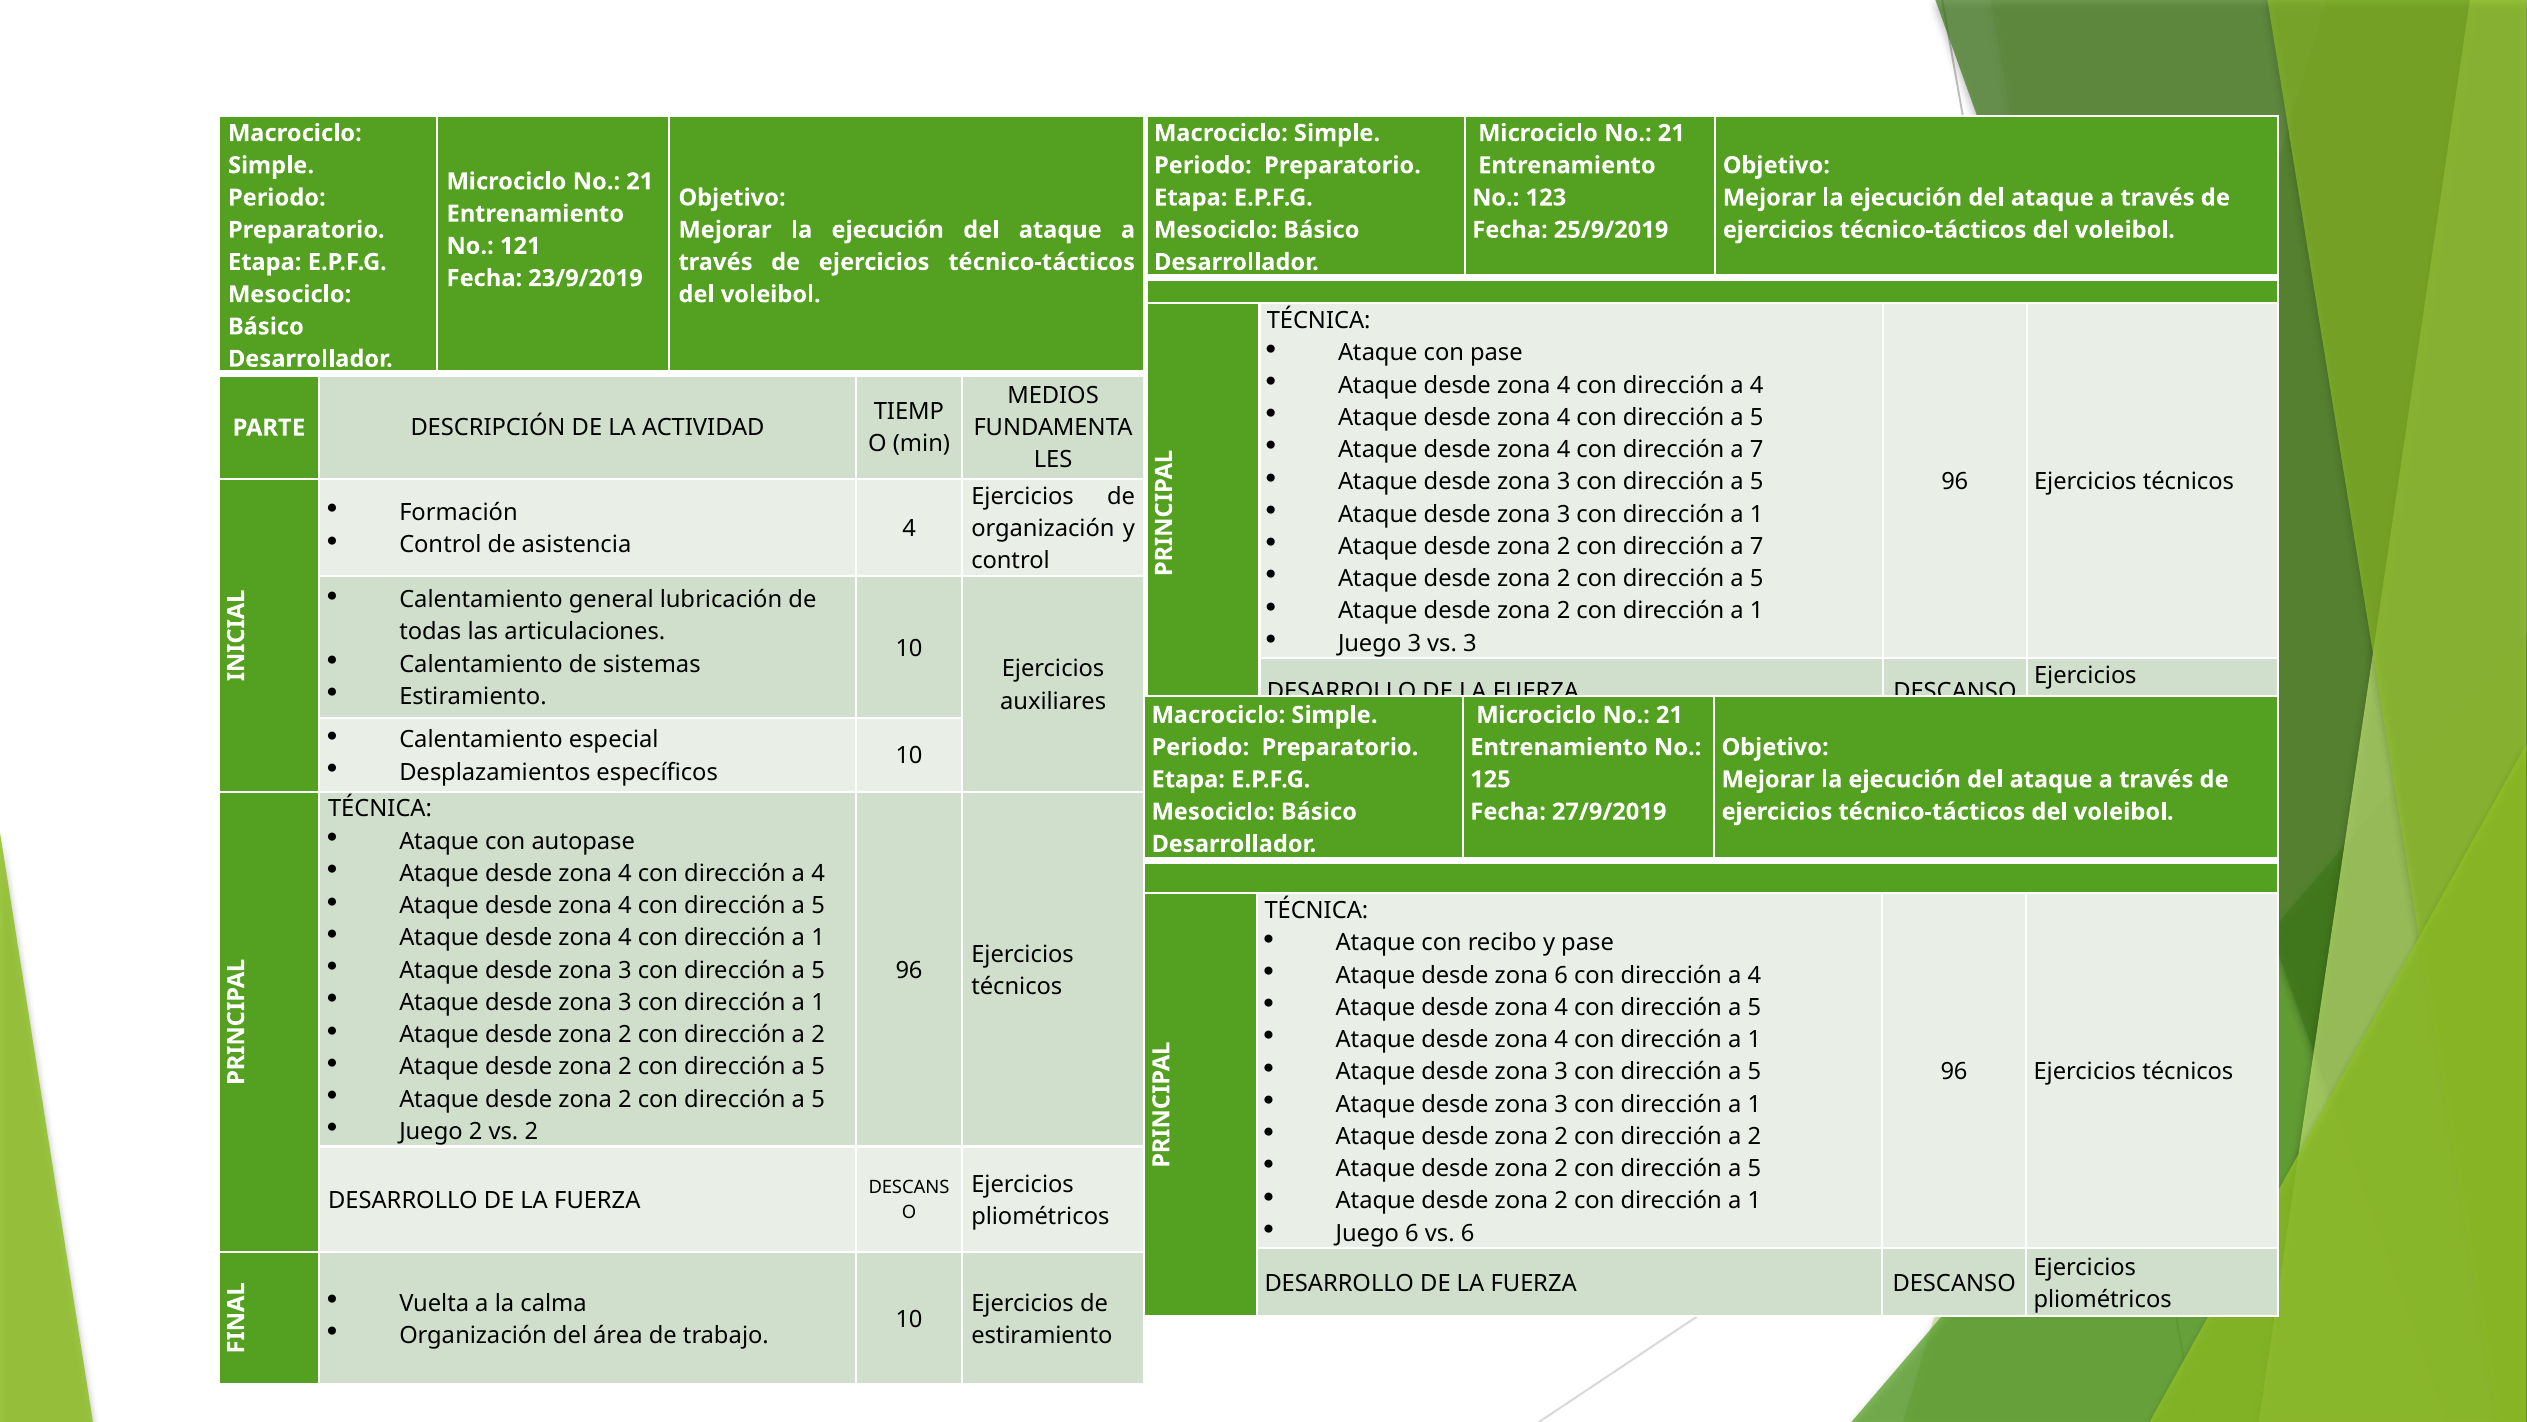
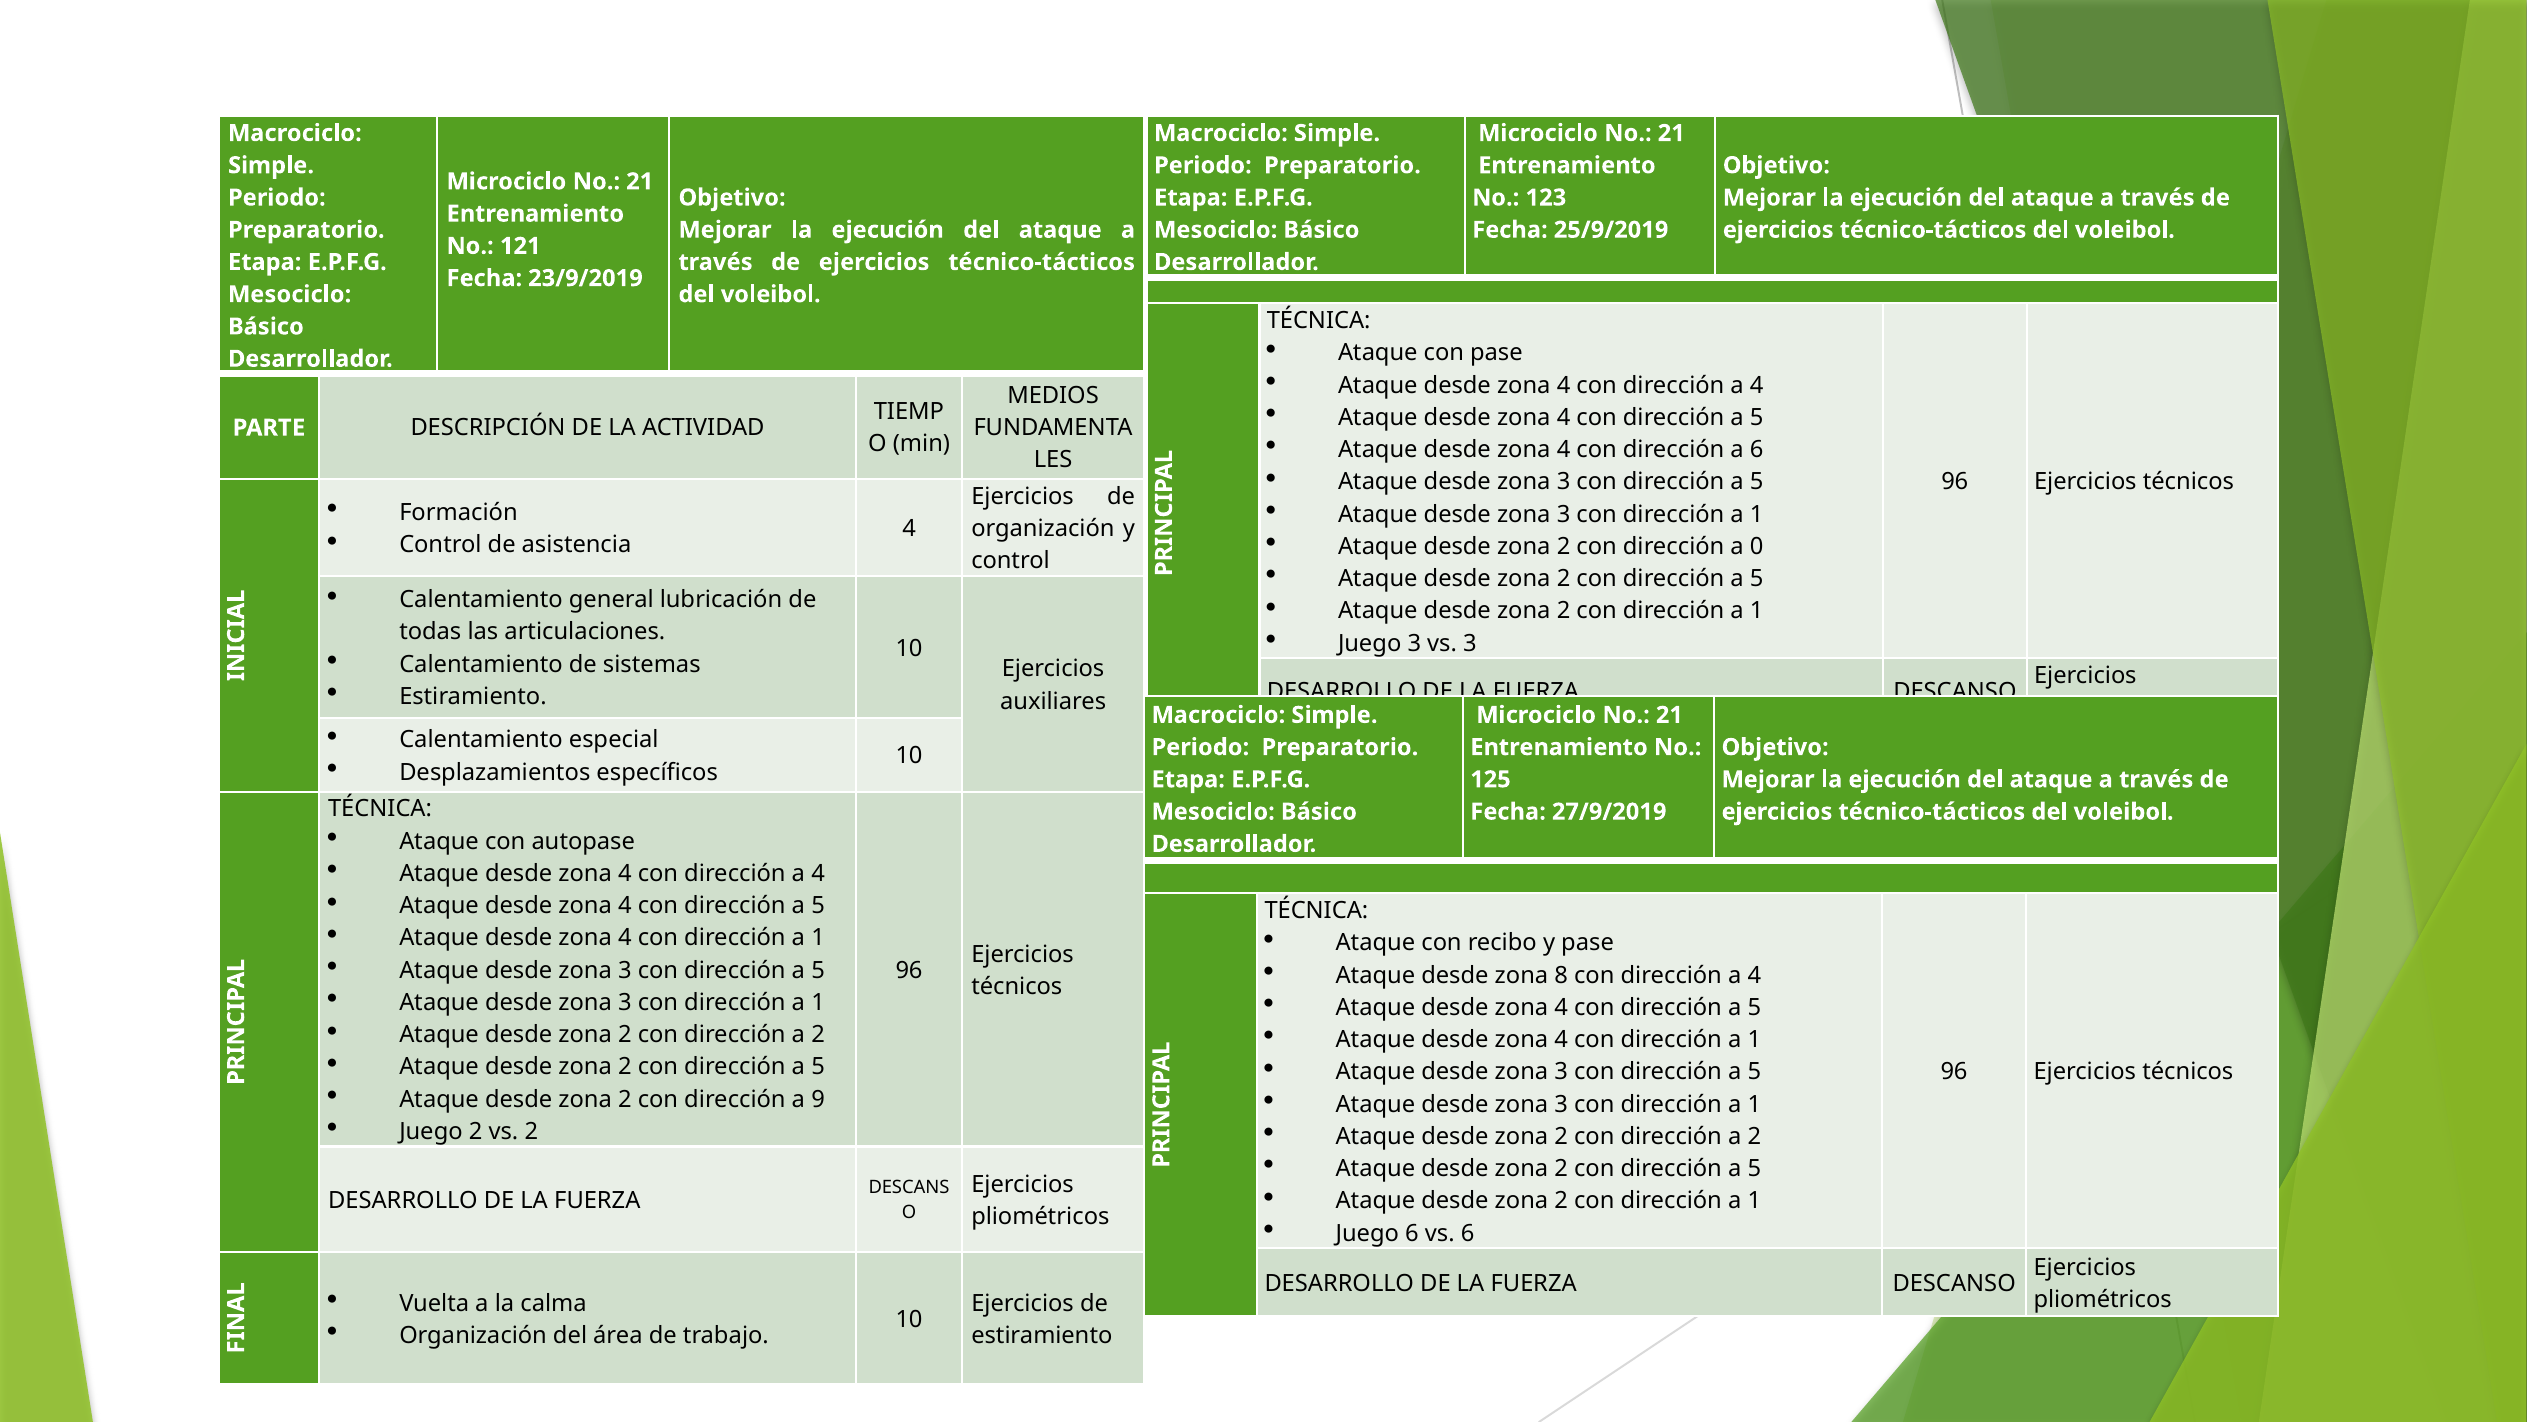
7: 7 -> 6 (1757, 450)
7: 7 -> 0 (1757, 546)
zona 6: 6 -> 8 (1561, 975)
5: 5 -> 9 (818, 1099)
